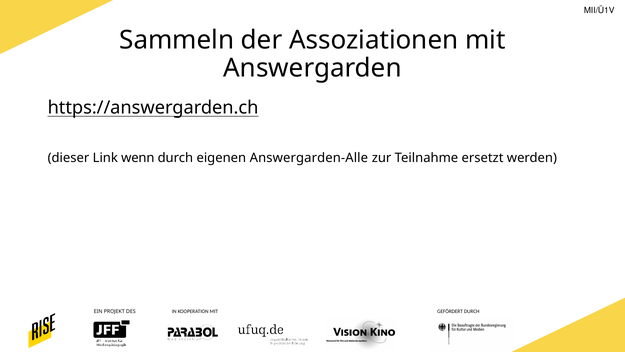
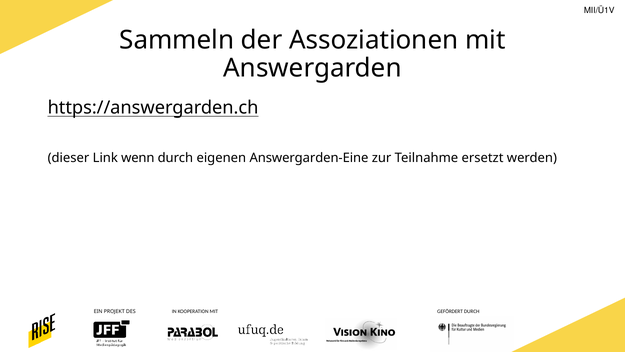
Answergarden-Alle: Answergarden-Alle -> Answergarden-Eine (309, 158)
